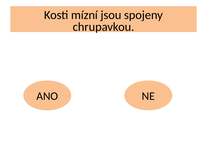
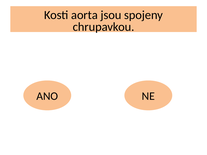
mízní: mízní -> aorta (84, 15)
